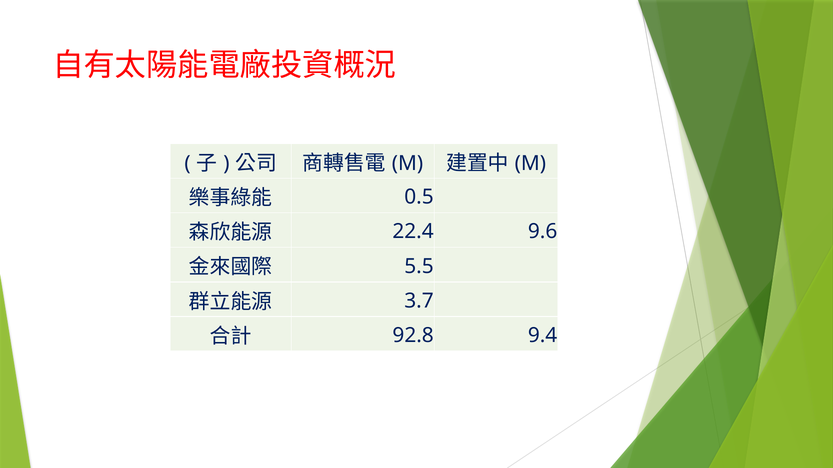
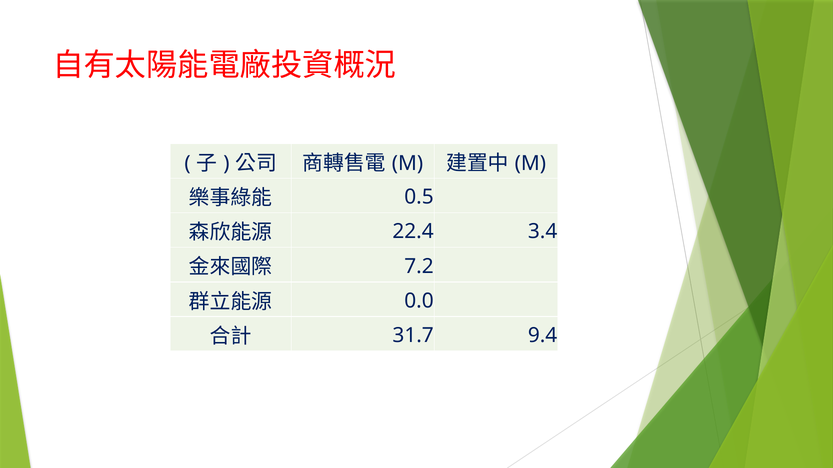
9.6: 9.6 -> 3.4 (543, 232)
5.5: 5.5 -> 7.2 (419, 266)
3.7: 3.7 -> 0.0 (419, 301)
92.8: 92.8 -> 31.7 (413, 336)
